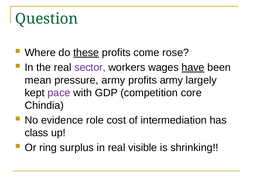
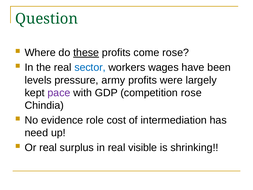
sector colour: purple -> blue (90, 67)
have underline: present -> none (193, 67)
mean: mean -> levels (38, 80)
profits army: army -> were (171, 80)
competition core: core -> rose (191, 93)
class: class -> need (36, 133)
Or ring: ring -> real (48, 147)
